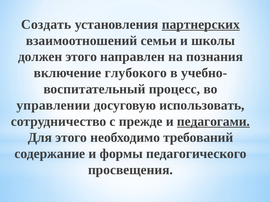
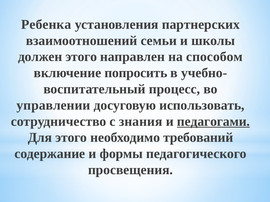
Создать: Создать -> Ребенка (46, 24)
партнерских underline: present -> none (201, 24)
познания: познания -> способом (214, 57)
глубокого: глубокого -> попросить (136, 73)
прежде: прежде -> знания (141, 122)
